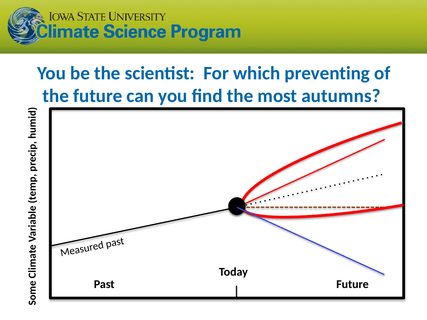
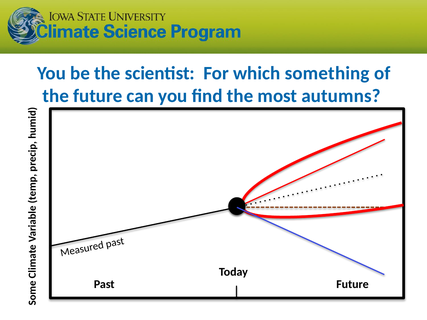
preventing: preventing -> something (327, 73)
